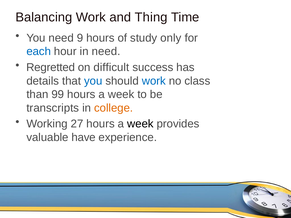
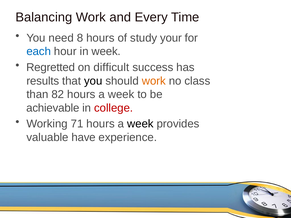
Thing: Thing -> Every (151, 17)
9: 9 -> 8 (80, 38)
only: only -> your (171, 38)
in need: need -> week (106, 52)
details: details -> results (43, 81)
you colour: blue -> black (93, 81)
work colour: blue -> orange (154, 81)
99: 99 -> 82 (58, 95)
transcripts: transcripts -> achievable (53, 108)
college colour: orange -> red (114, 108)
27: 27 -> 71 (77, 124)
